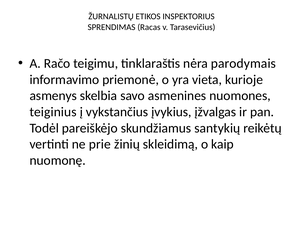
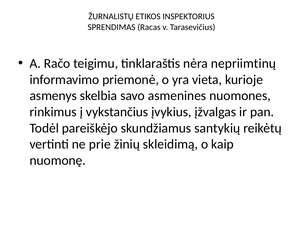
parodymais: parodymais -> nepriimtinų (243, 64)
teiginius: teiginius -> rinkimus (53, 112)
